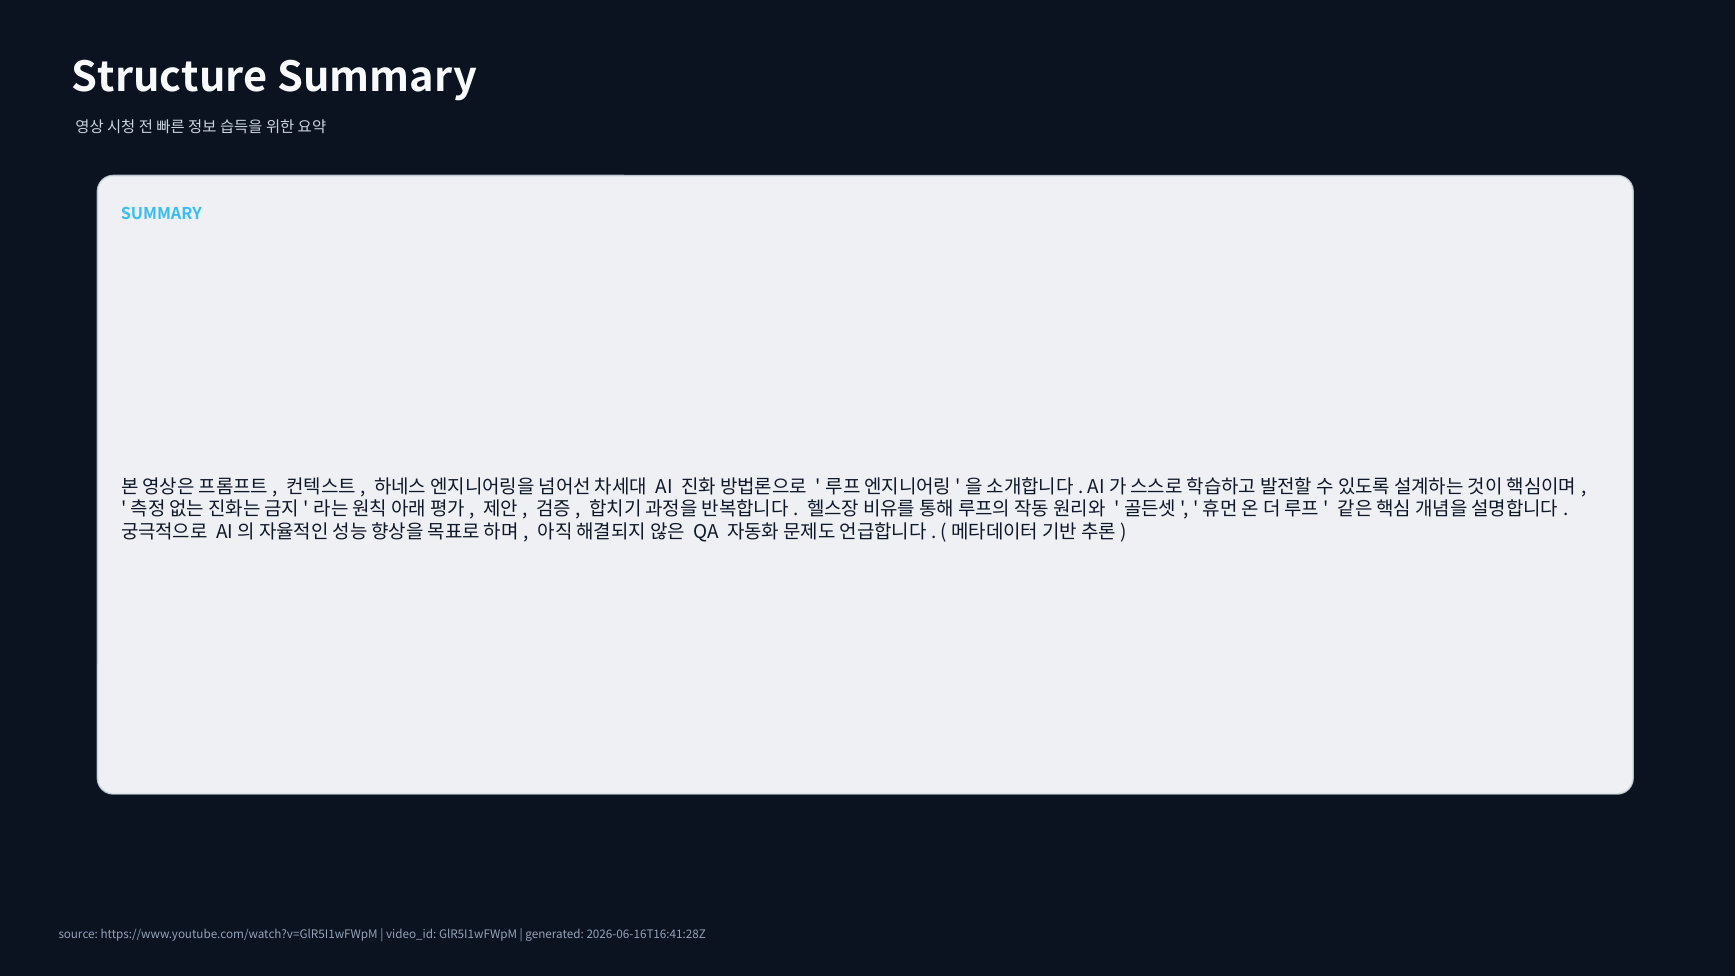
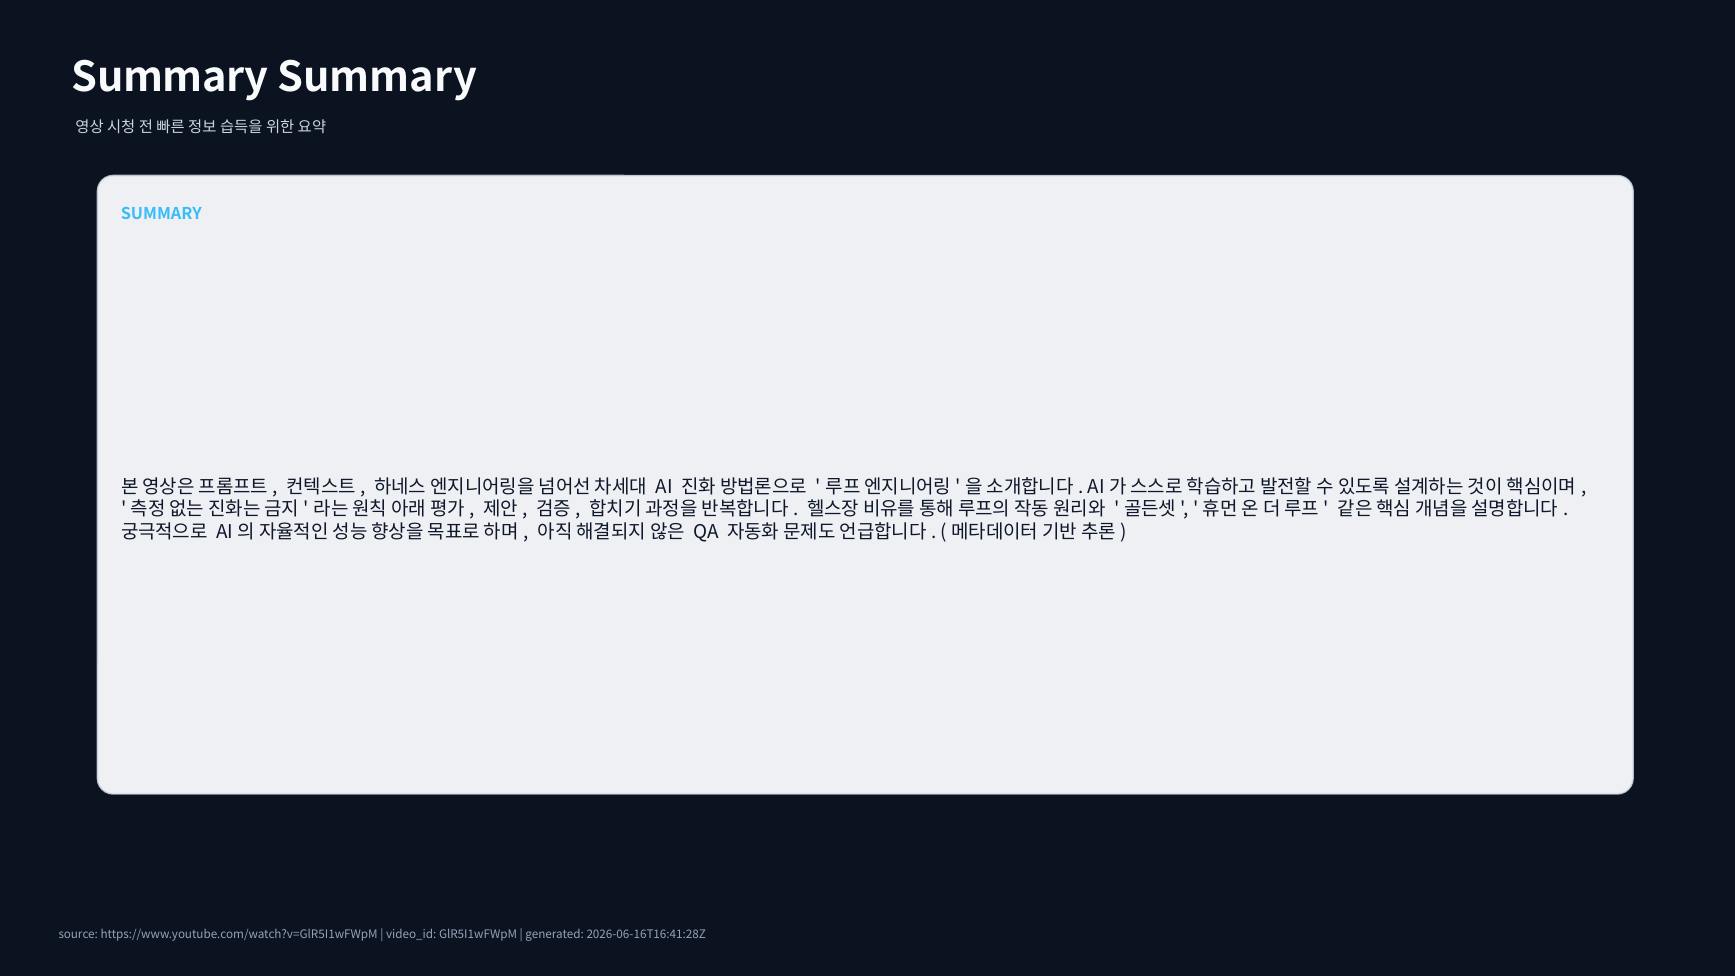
Structure: Structure -> Summary (170, 78)
